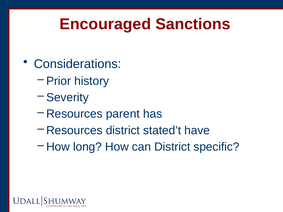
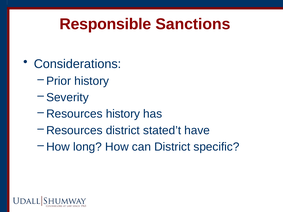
Encouraged: Encouraged -> Responsible (105, 24)
Resources parent: parent -> history (123, 114)
